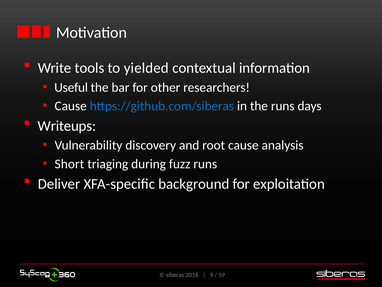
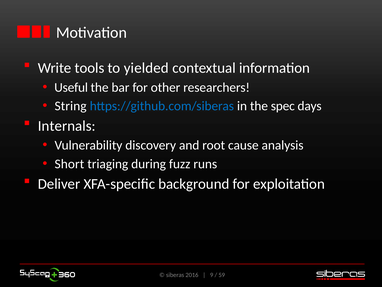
Cause: Cause -> String (71, 106)
the runs: runs -> spec (283, 106)
Writeups: Writeups -> Internals (67, 126)
